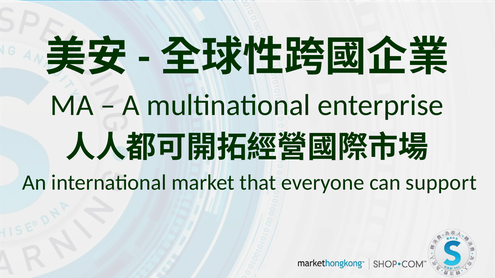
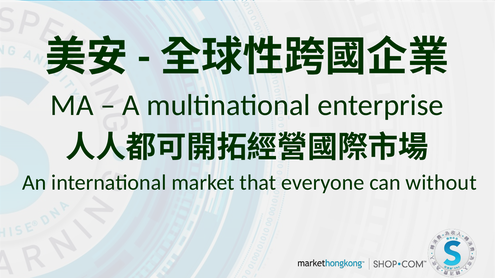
support: support -> without (441, 183)
